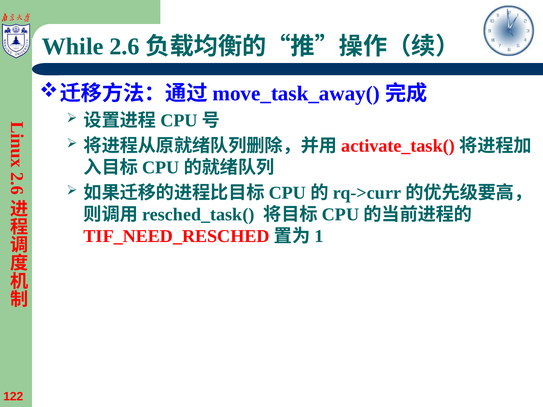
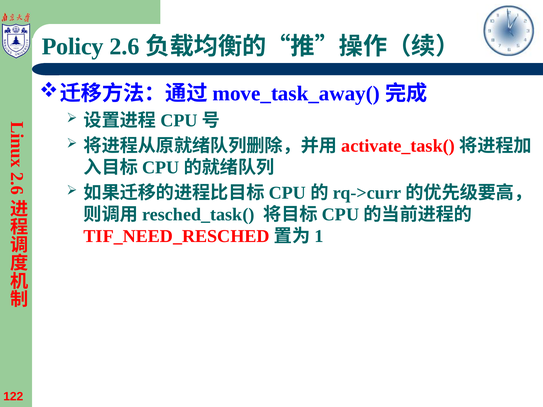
While: While -> Policy (73, 47)
